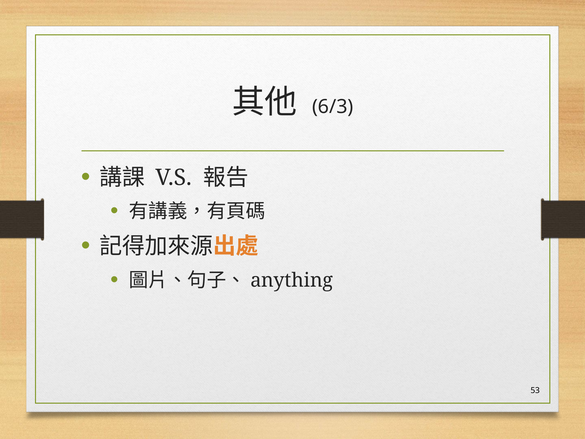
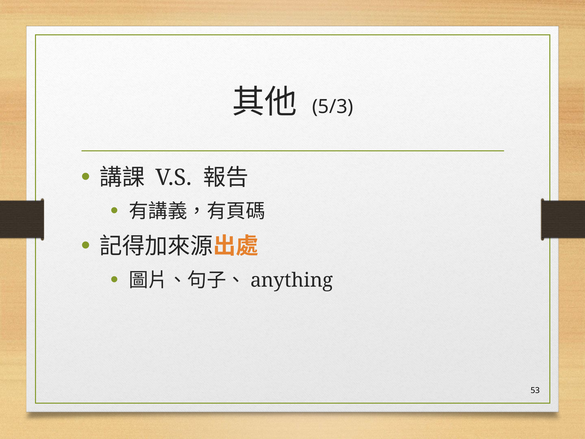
6/3: 6/3 -> 5/3 (333, 107)
